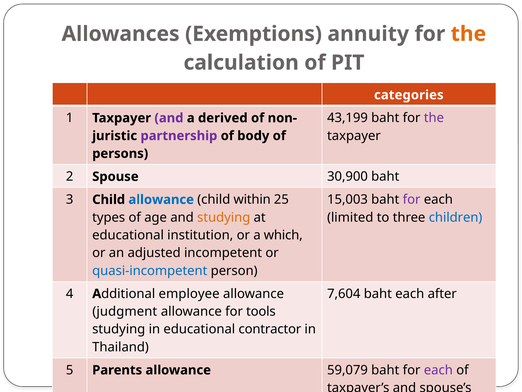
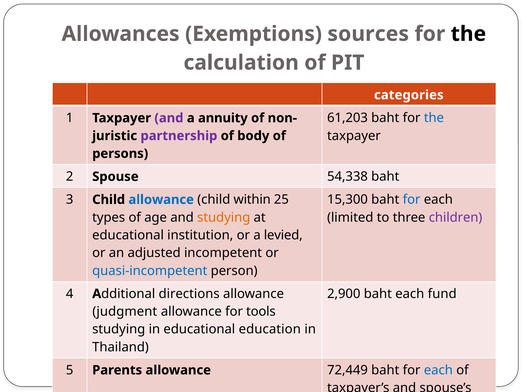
annuity: annuity -> sources (368, 34)
the colour: orange -> black (468, 34)
derived: derived -> annuity (223, 118)
43,199: 43,199 -> 61,203 (347, 118)
the colour: purple -> blue (434, 118)
30,900: 30,900 -> 54,338 (347, 176)
15,003: 15,003 -> 15,300 (347, 199)
for colour: purple -> blue (412, 199)
children colour: blue -> purple (456, 217)
which: which -> levied (283, 235)
employee: employee -> directions (189, 293)
7,604: 7,604 -> 2,900 (344, 293)
after: after -> fund (442, 293)
contractor: contractor -> education (270, 329)
59,079: 59,079 -> 72,449 (347, 370)
each colour: purple -> blue (438, 370)
